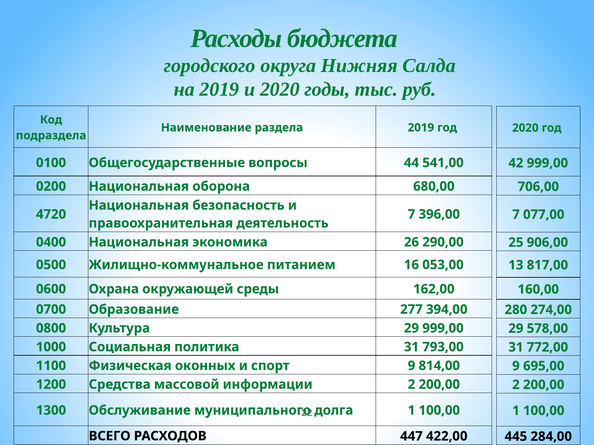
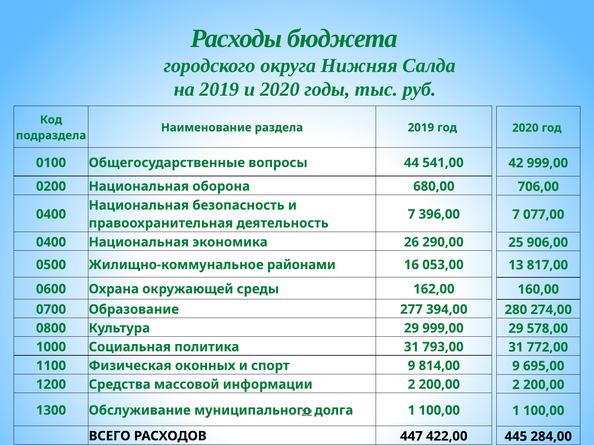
4720: 4720 -> 0400 (51, 214)
питанием: питанием -> районами (301, 265)
